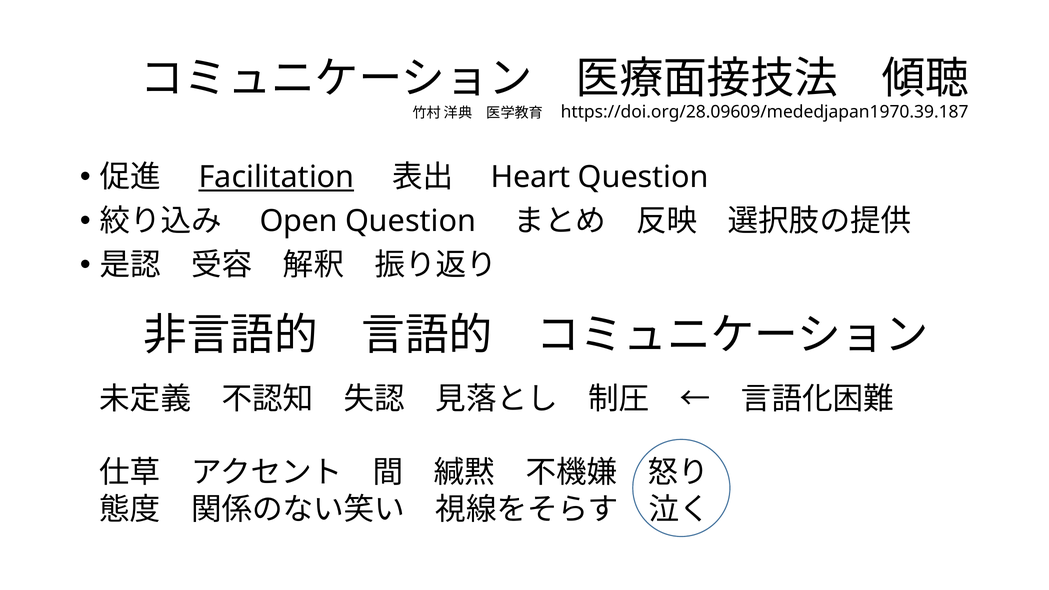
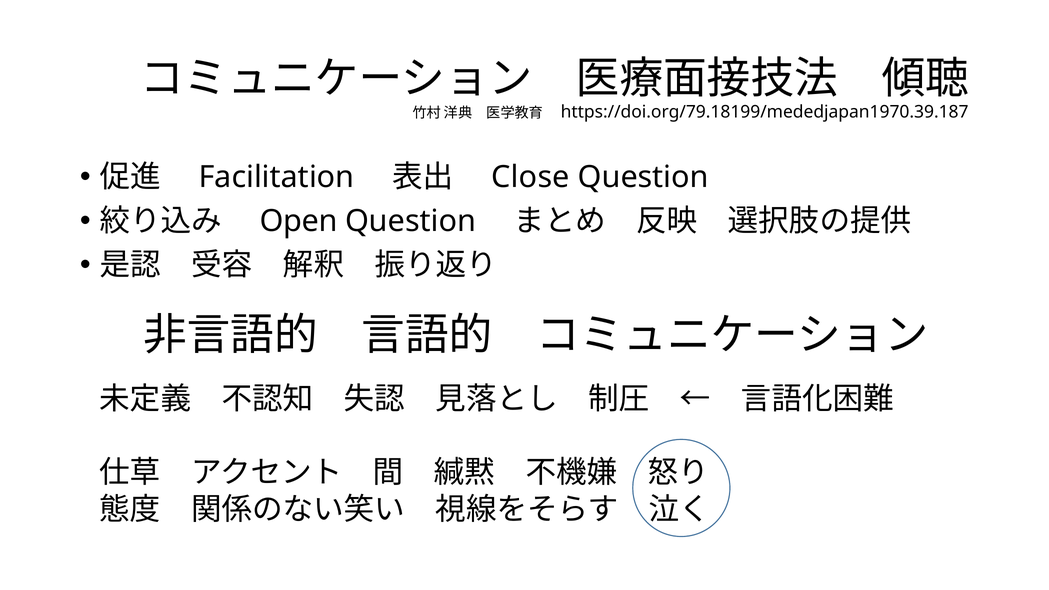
https://doi.org/28.09609/mededjapan1970.39.187: https://doi.org/28.09609/mededjapan1970.39.187 -> https://doi.org/79.18199/mededjapan1970.39.187 (765, 112)
Facilitation underline: present -> none (276, 177)
Heart: Heart -> Close (530, 177)
